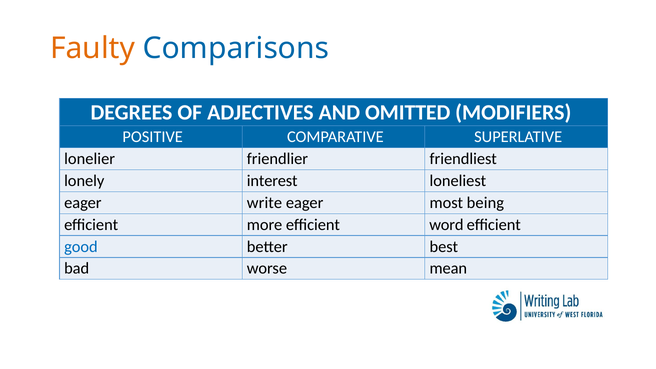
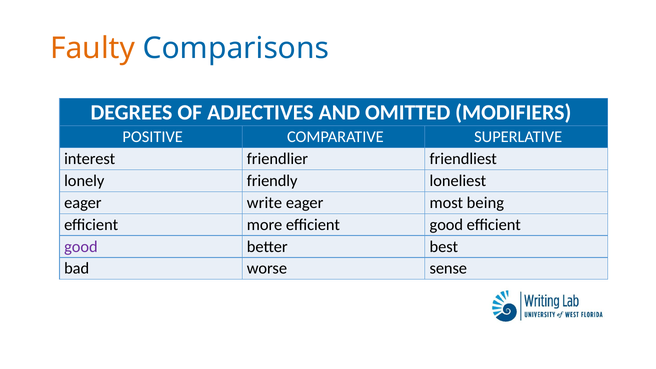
lonelier: lonelier -> interest (90, 159)
interest: interest -> friendly (272, 181)
more efficient word: word -> good (446, 225)
good colour: blue -> purple (81, 247)
mean: mean -> sense (448, 269)
